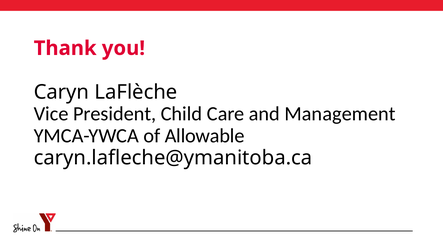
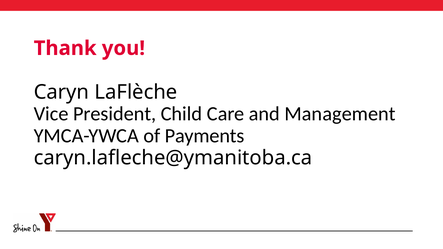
Allowable: Allowable -> Payments (205, 136)
